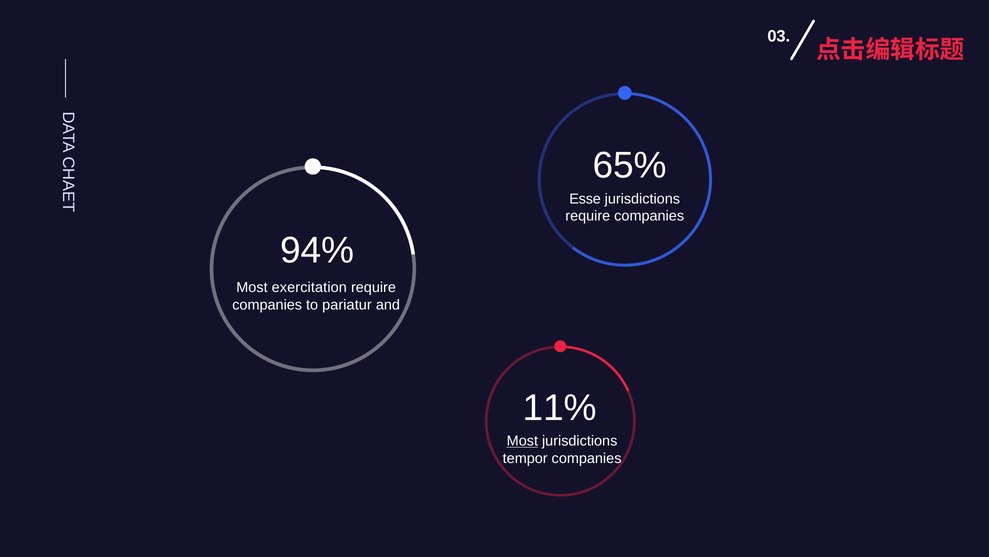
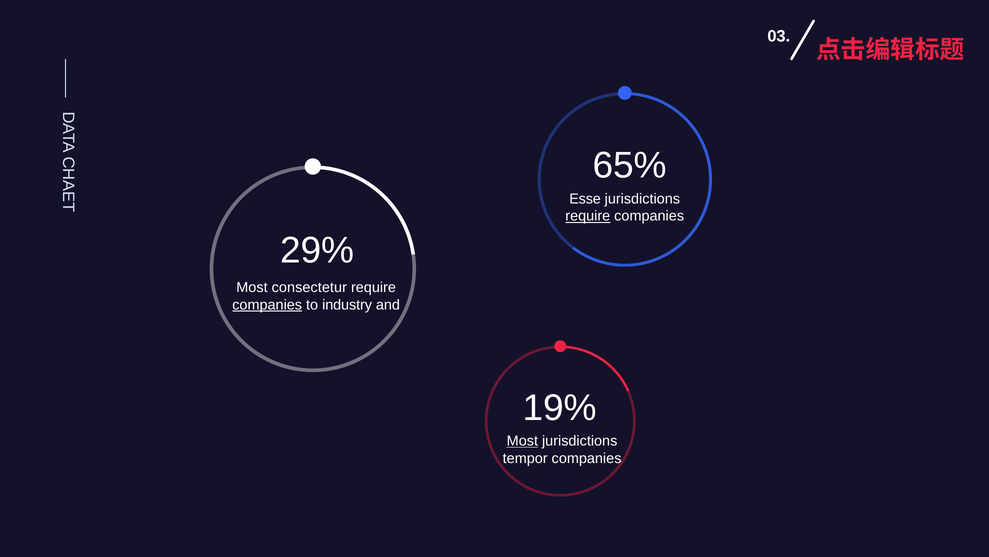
require underline: none -> present (588, 216)
94%: 94% -> 29% (317, 250)
exercitation: exercitation -> consectetur (309, 287)
companies underline: none -> present (267, 305)
pariatur: pariatur -> industry (347, 305)
11%: 11% -> 19% (560, 408)
